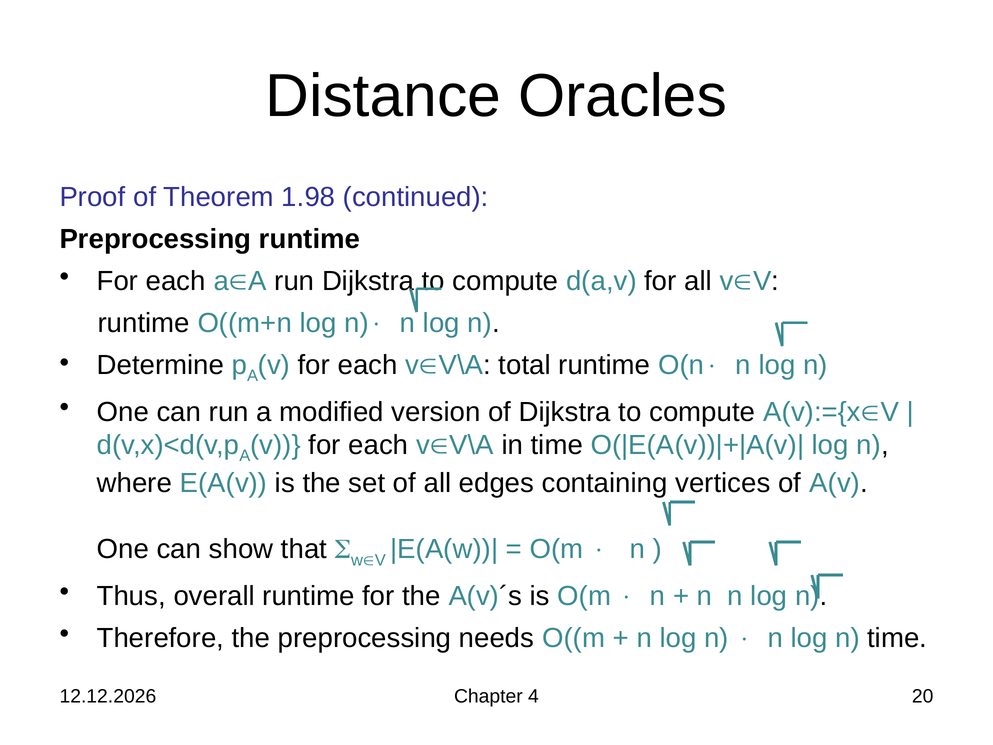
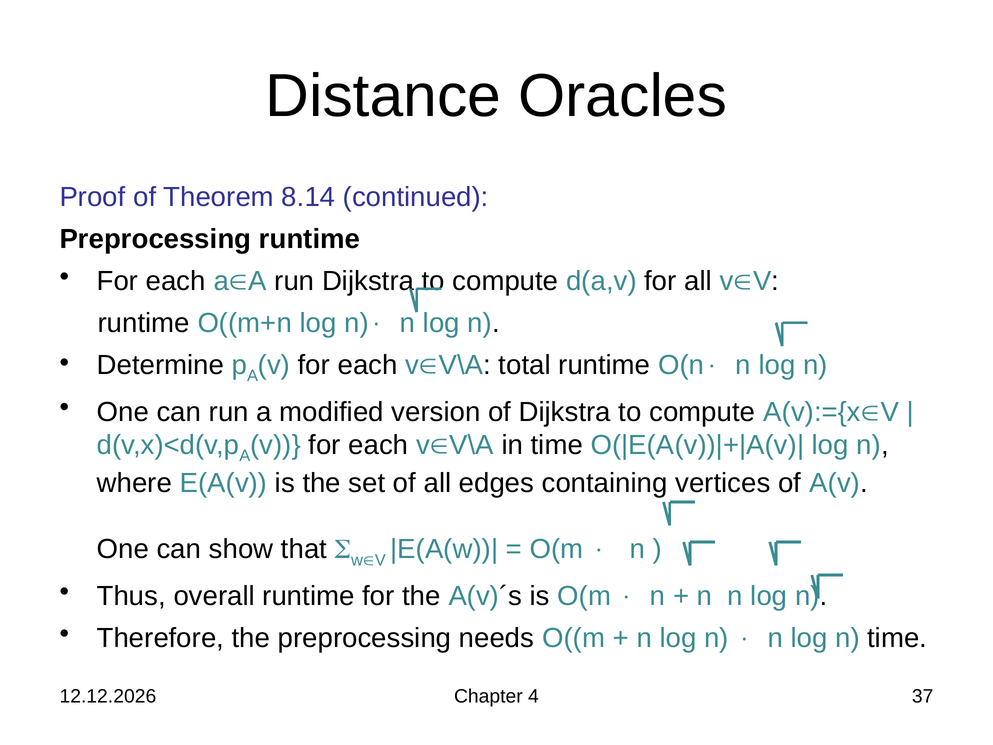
1.98: 1.98 -> 8.14 (308, 197)
20: 20 -> 37 (923, 696)
